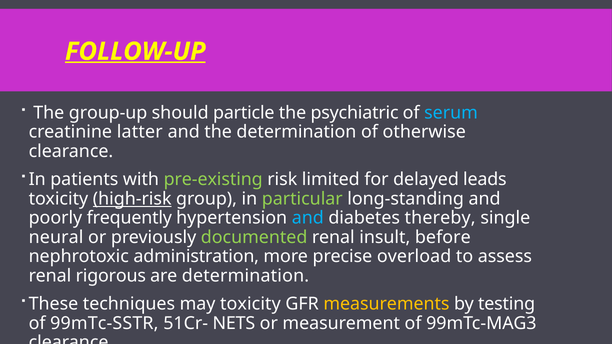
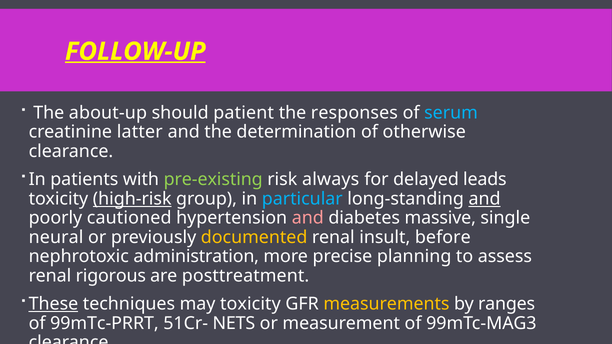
group-up: group-up -> about-up (108, 113)
particle: particle -> patient (244, 113)
psychiatric: psychiatric -> responses (354, 113)
limited: limited -> always (331, 180)
particular colour: light green -> light blue (302, 199)
and underline: none -> present (485, 199)
frequently: frequently -> cautioned (129, 218)
and colour: light blue -> pink (308, 218)
thereby: thereby -> massive (440, 218)
documented colour: light green -> yellow (254, 237)
overload: overload -> planning (414, 257)
are determination: determination -> posttreatment (246, 276)
These underline: none -> present (53, 304)
testing: testing -> ranges (507, 304)
99mTc-SSTR: 99mTc-SSTR -> 99mTc-PRRT (104, 323)
